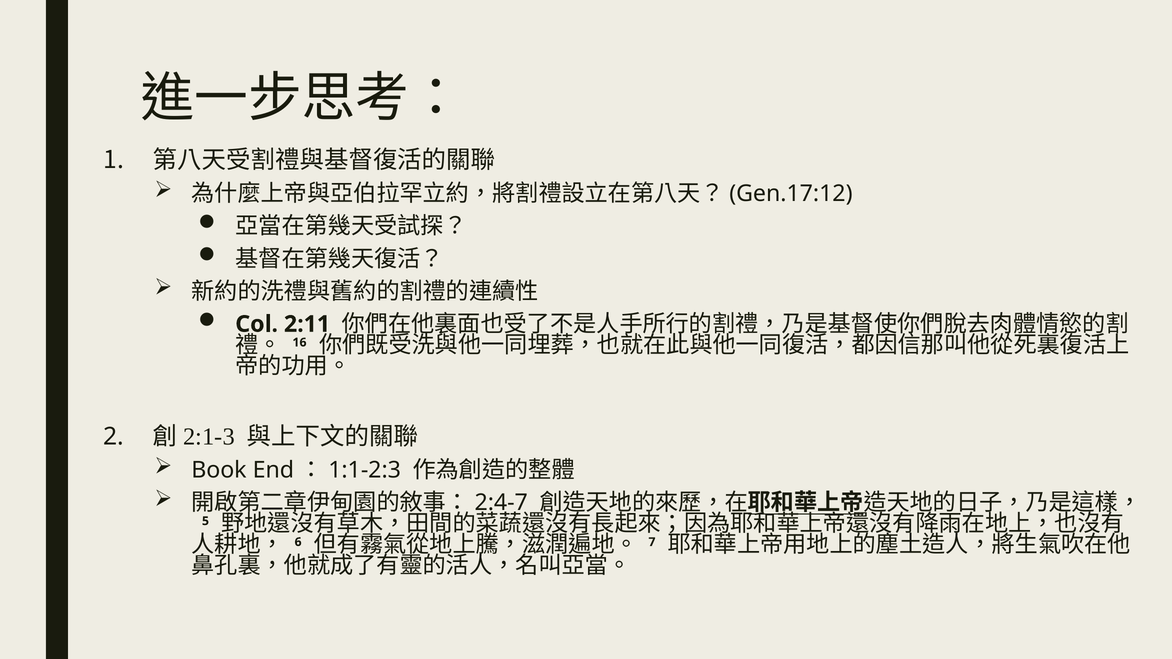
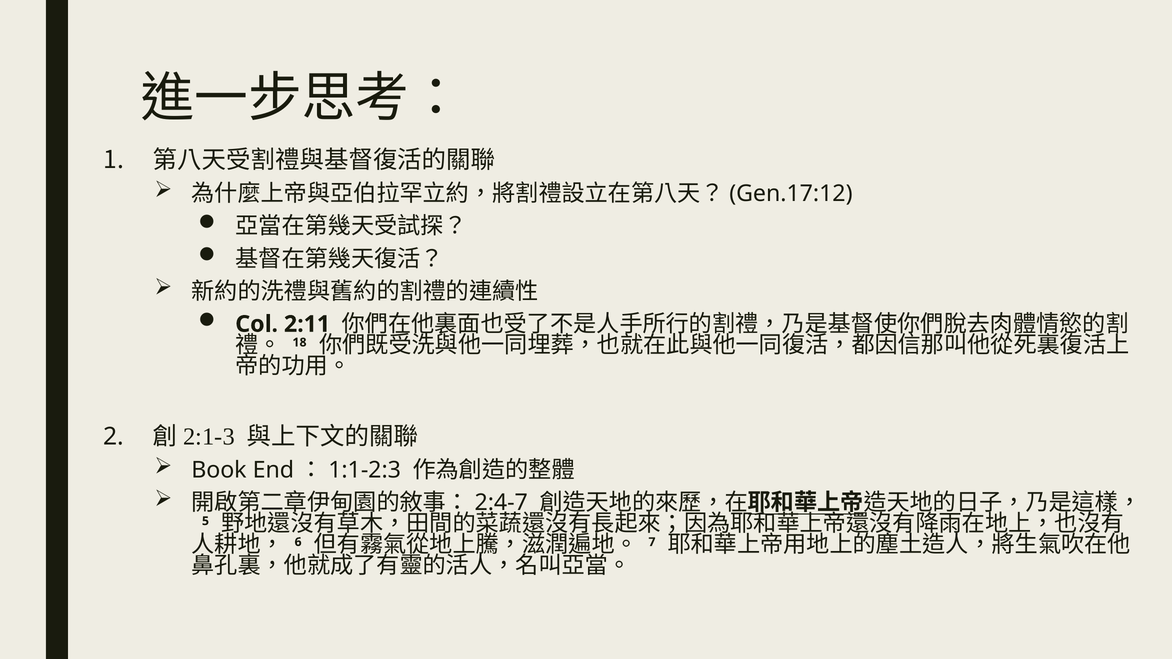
16: 16 -> 18 (299, 343)
